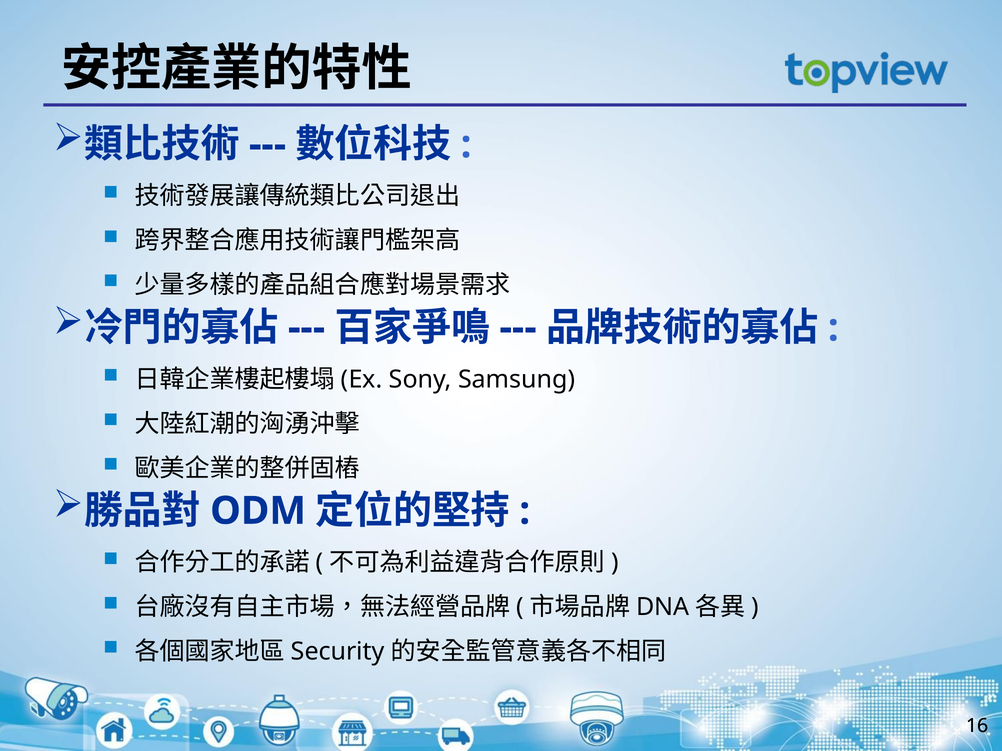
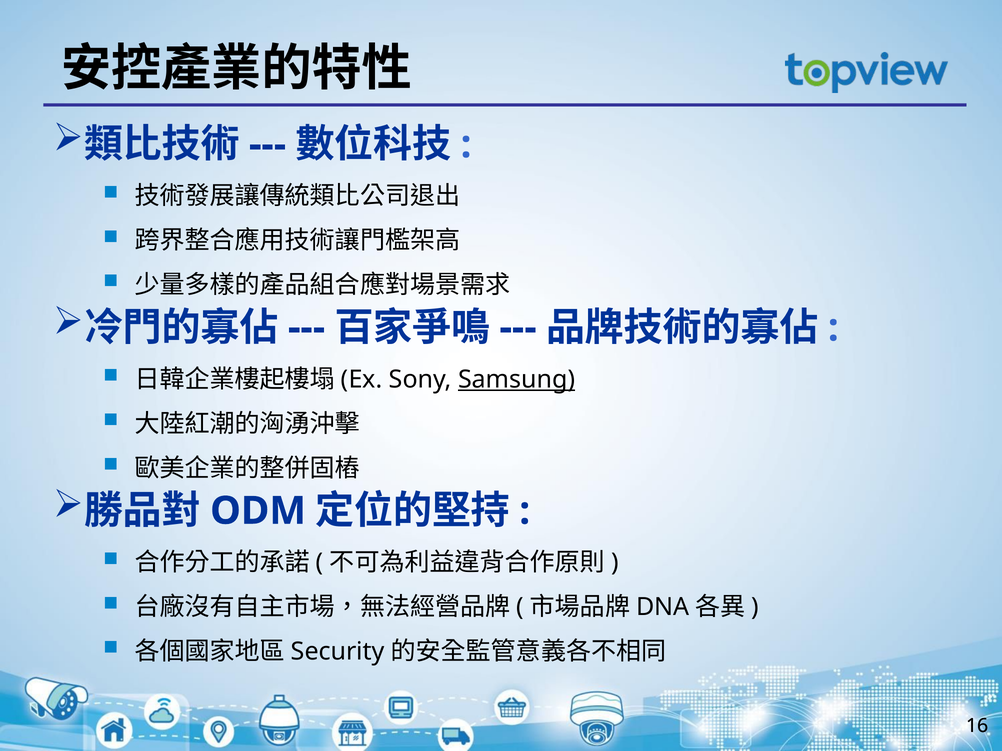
Samsung underline: none -> present (517, 380)
